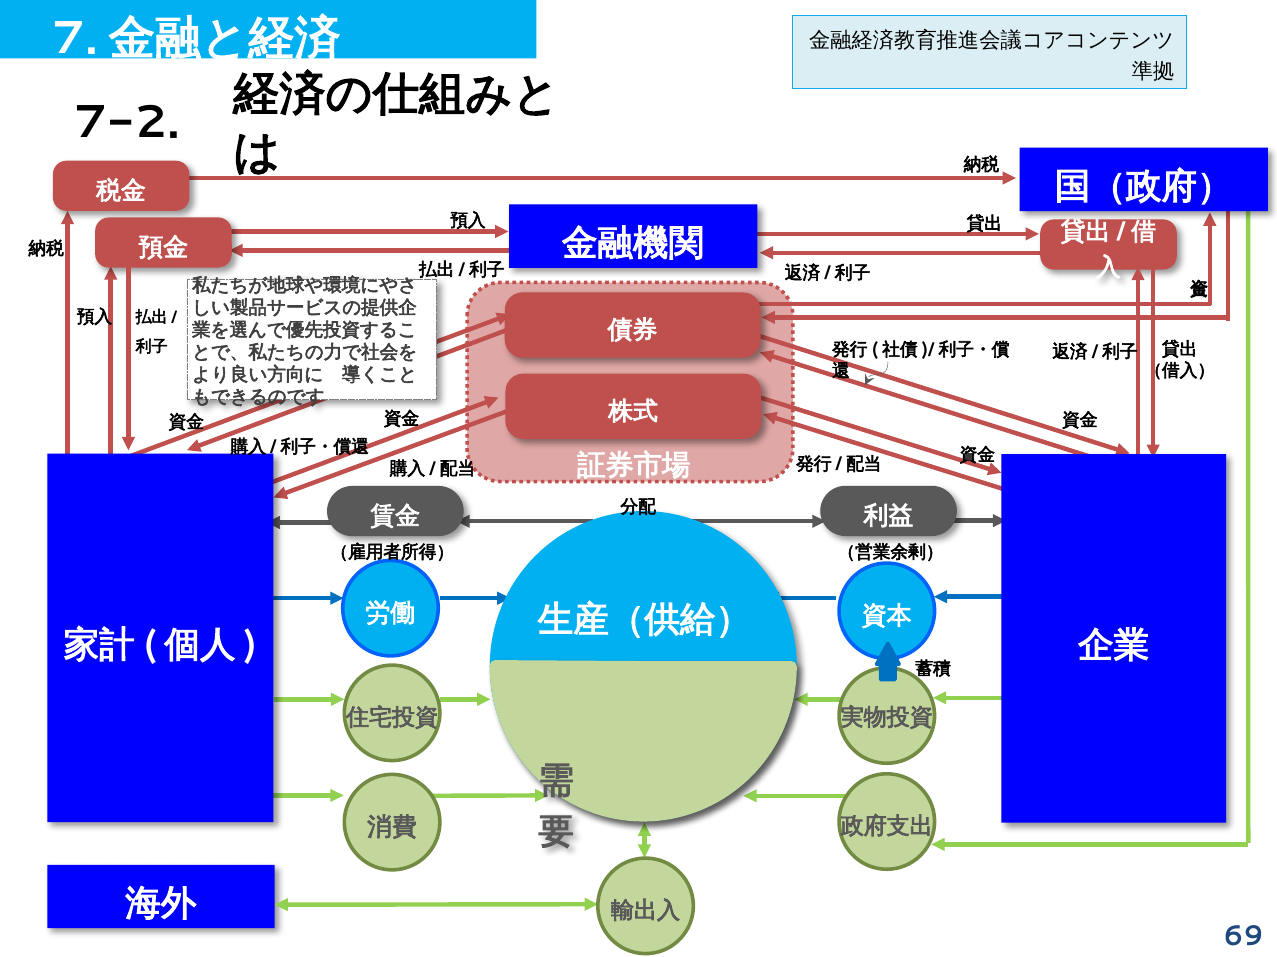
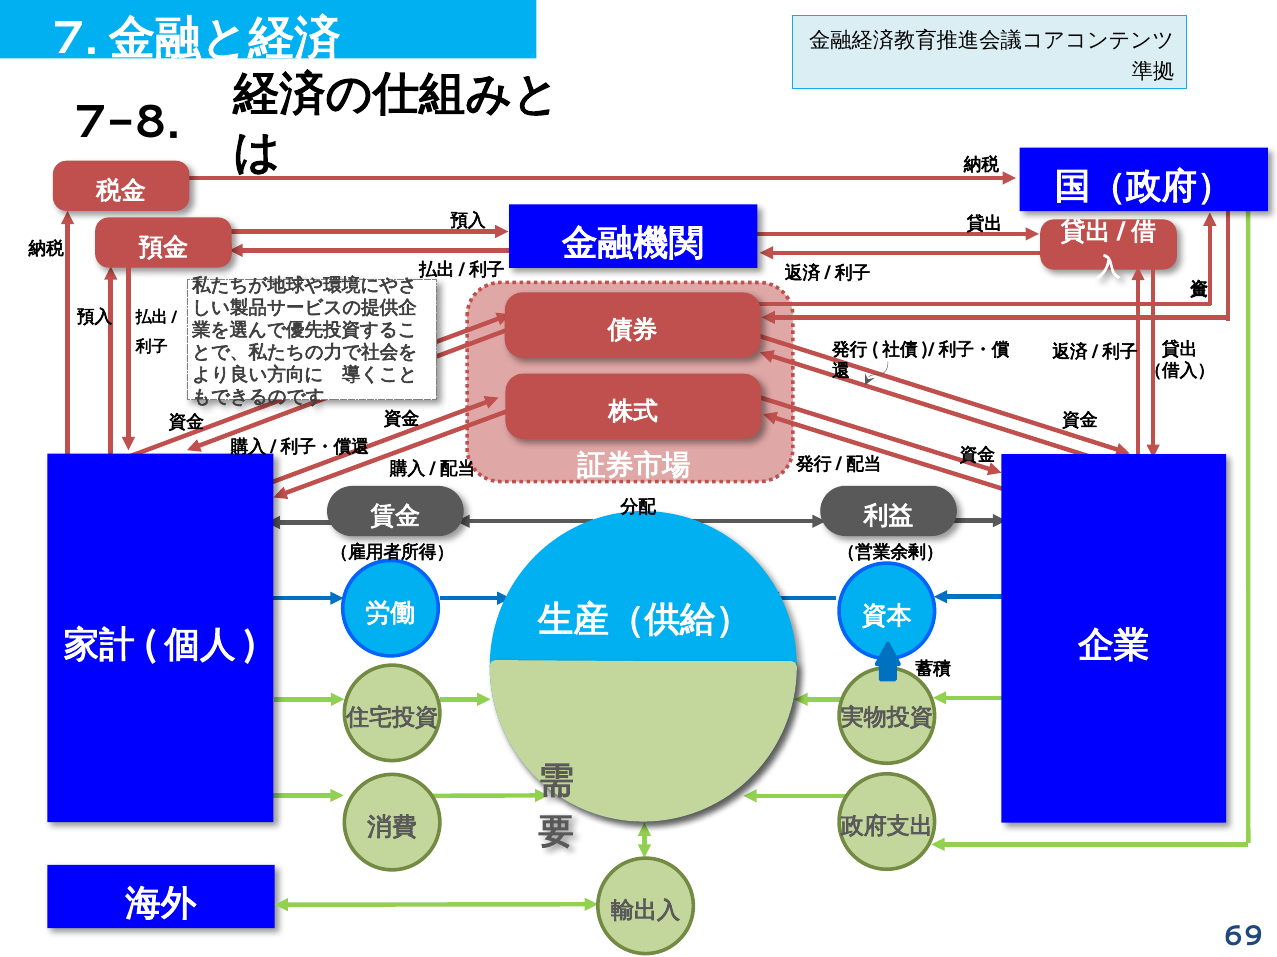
7-2: 7-2 -> 7-8 (127, 122)
